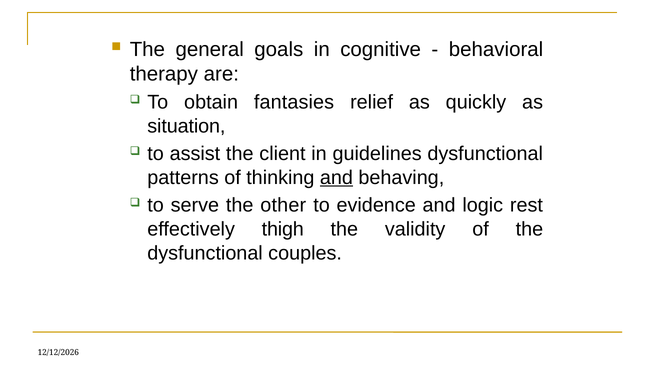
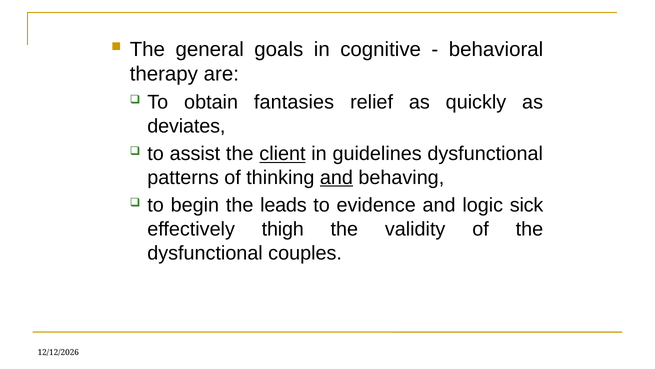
situation: situation -> deviates (186, 126)
client underline: none -> present (282, 154)
serve: serve -> begin (195, 205)
other: other -> leads (283, 205)
rest: rest -> sick (527, 205)
